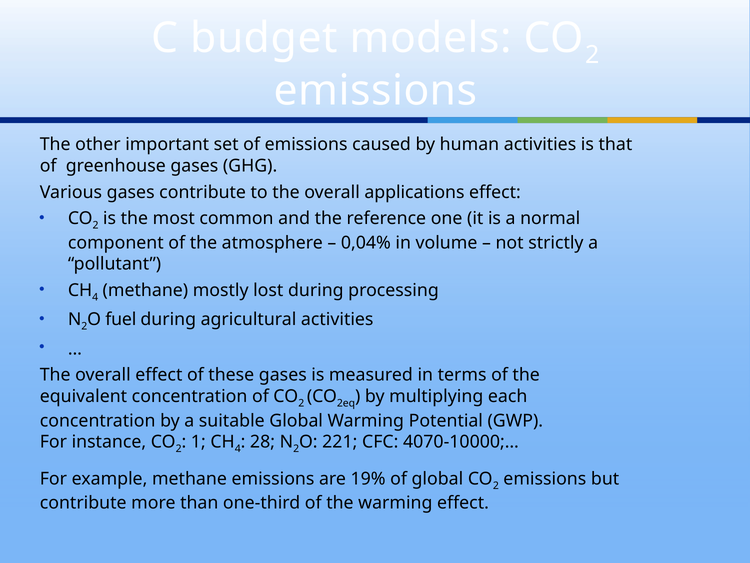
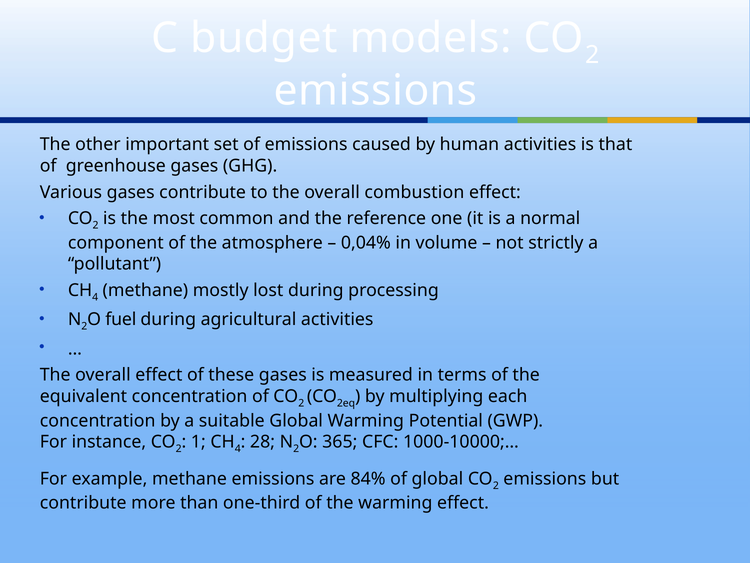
applications: applications -> combustion (414, 192)
221: 221 -> 365 (340, 442)
4070-10000;…: 4070-10000;… -> 1000-10000;… (461, 442)
19%: 19% -> 84% (368, 478)
